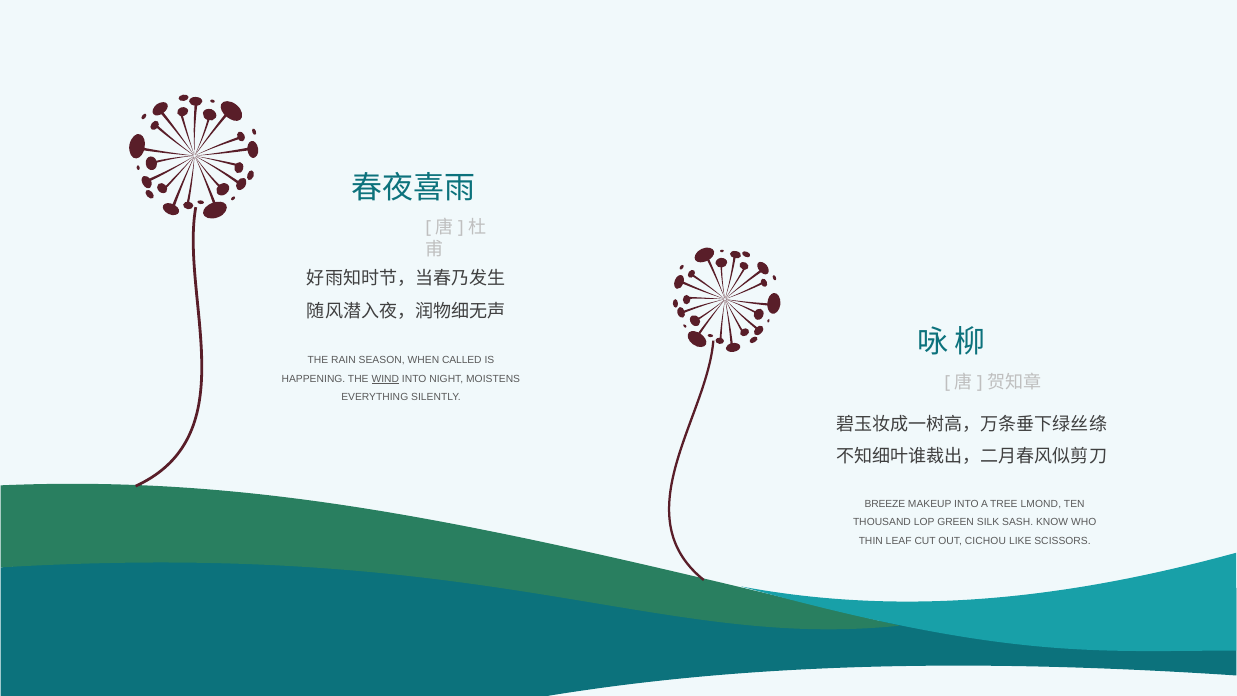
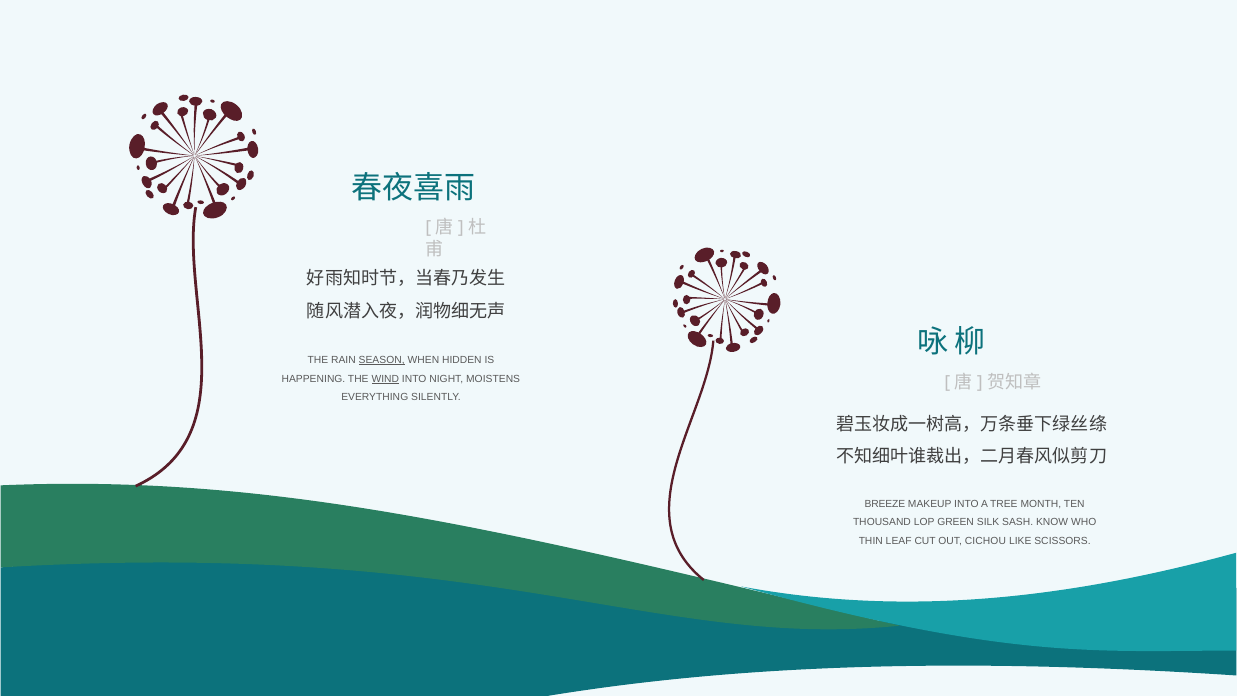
SEASON underline: none -> present (382, 360)
CALLED: CALLED -> HIDDEN (462, 360)
LMOND: LMOND -> MONTH (1041, 504)
